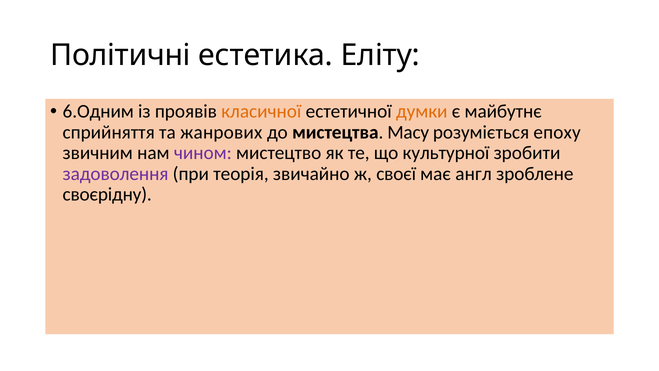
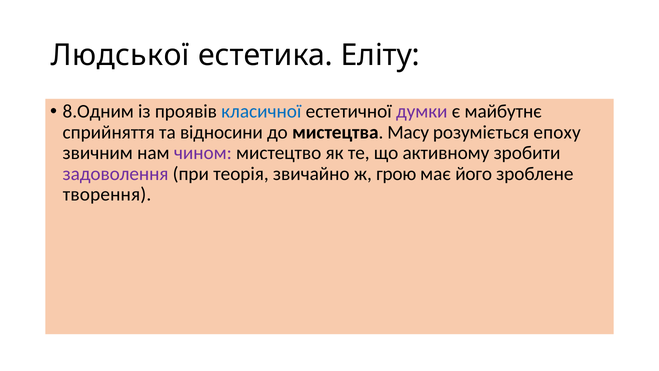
Політичні: Політичні -> Людської (120, 55)
6.Одним: 6.Одним -> 8.Одним (98, 111)
класичної colour: orange -> blue (261, 111)
думки colour: orange -> purple (422, 111)
жанрових: жанрових -> відносини (221, 132)
культурної: культурної -> активному (446, 153)
своєї: своєї -> грою (396, 174)
англ: англ -> його (474, 174)
своєрідну: своєрідну -> творення (107, 194)
